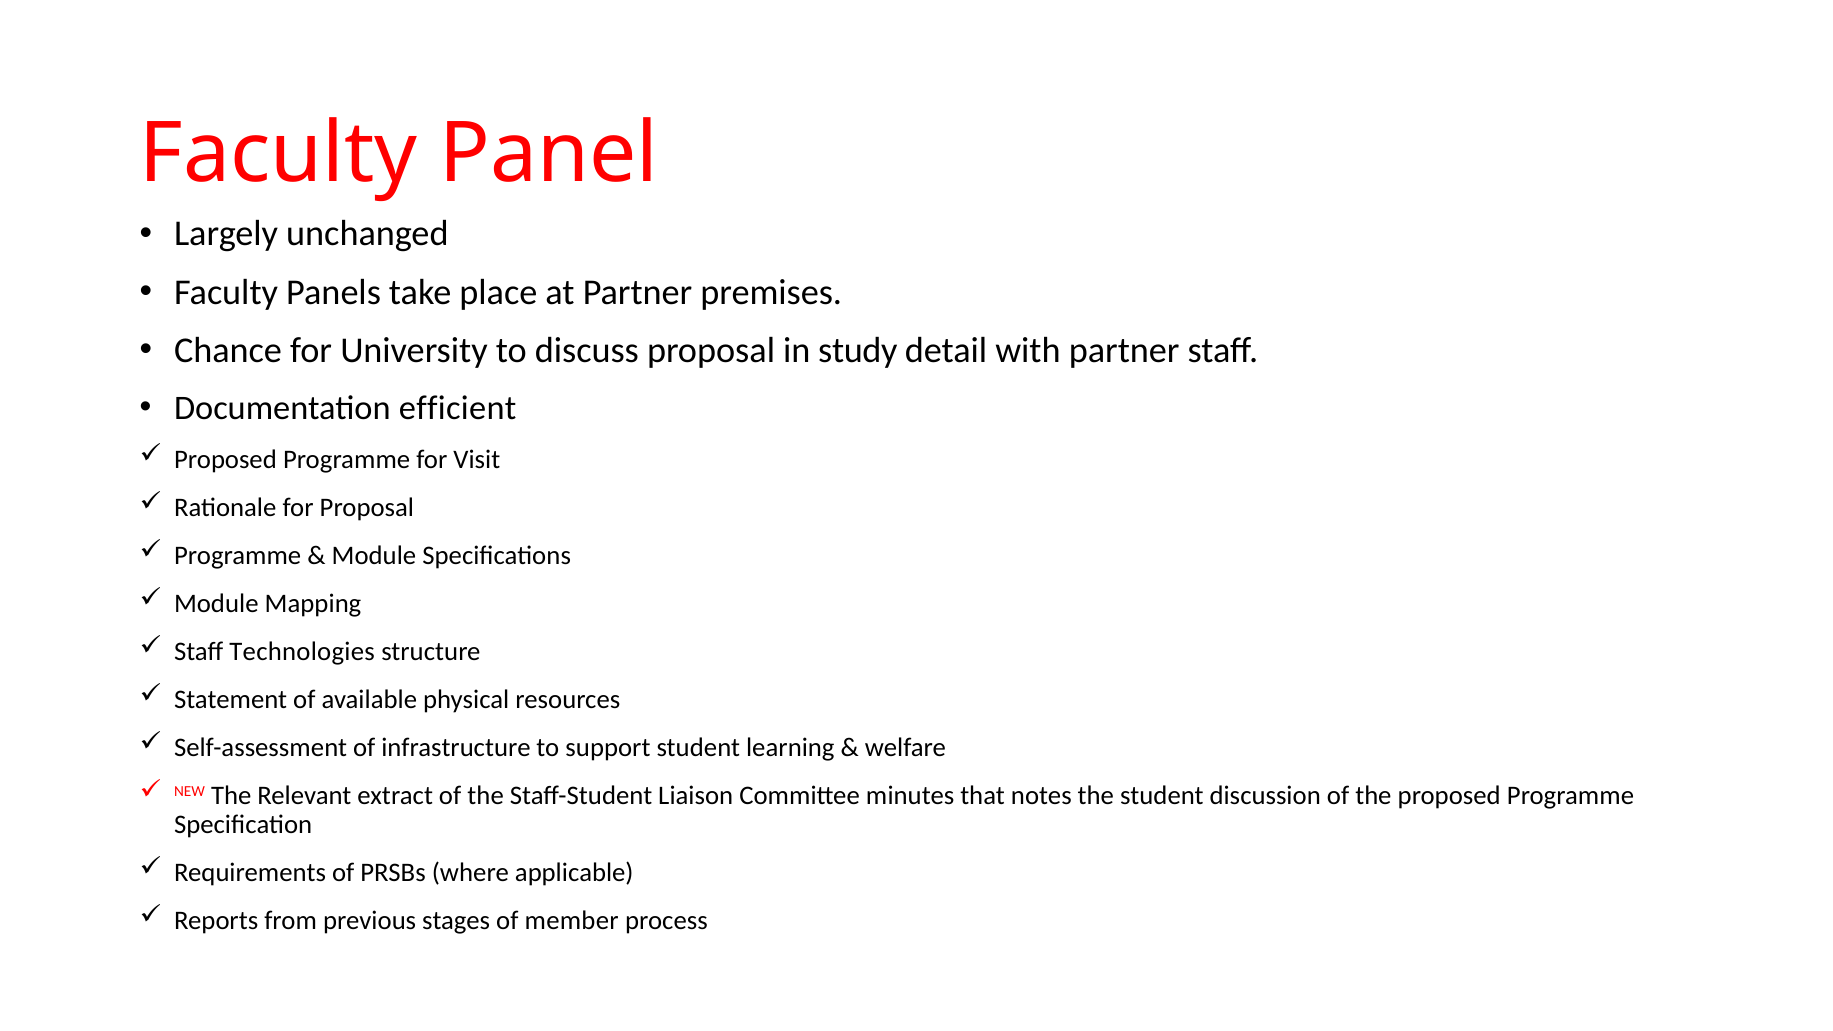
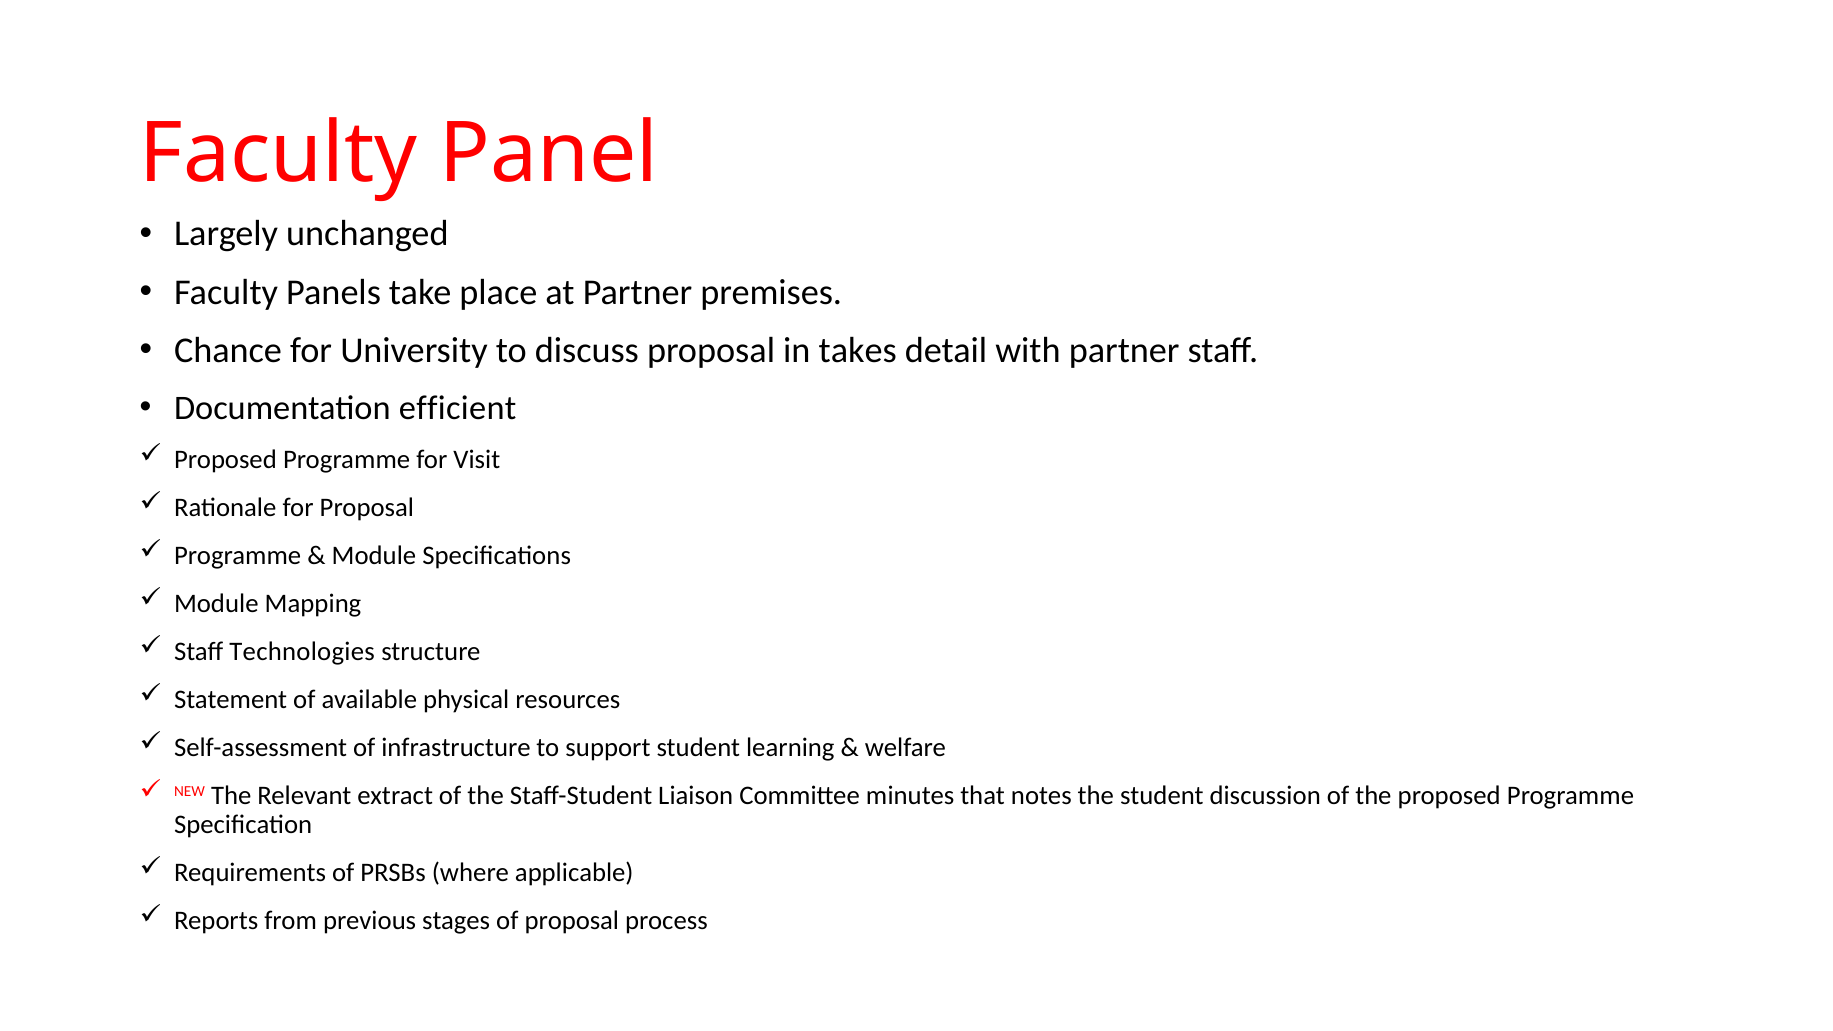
study: study -> takes (858, 350)
of member: member -> proposal (572, 921)
